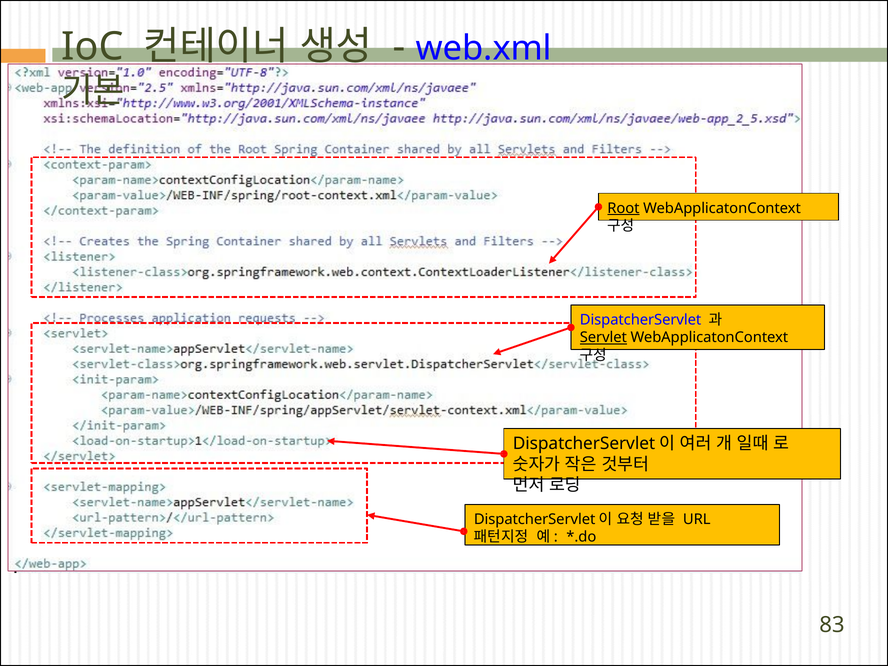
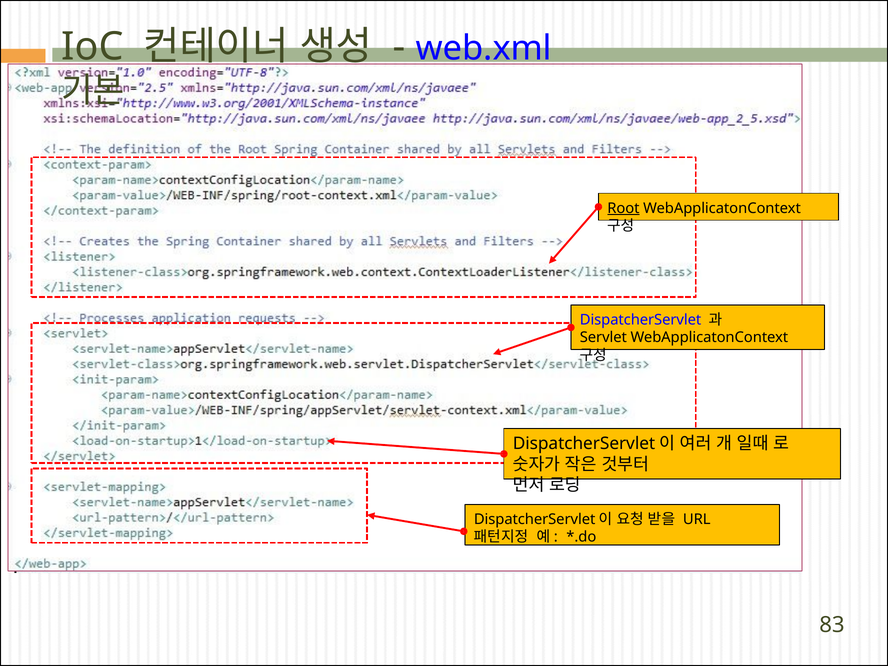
Servlet underline: present -> none (603, 338)
